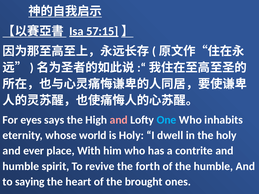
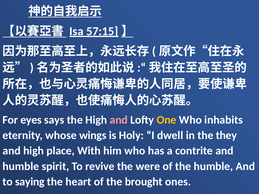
One colour: light blue -> yellow (166, 120)
world: world -> wings (93, 135)
the holy: holy -> they (226, 135)
and ever: ever -> high (34, 151)
forth: forth -> were (148, 166)
